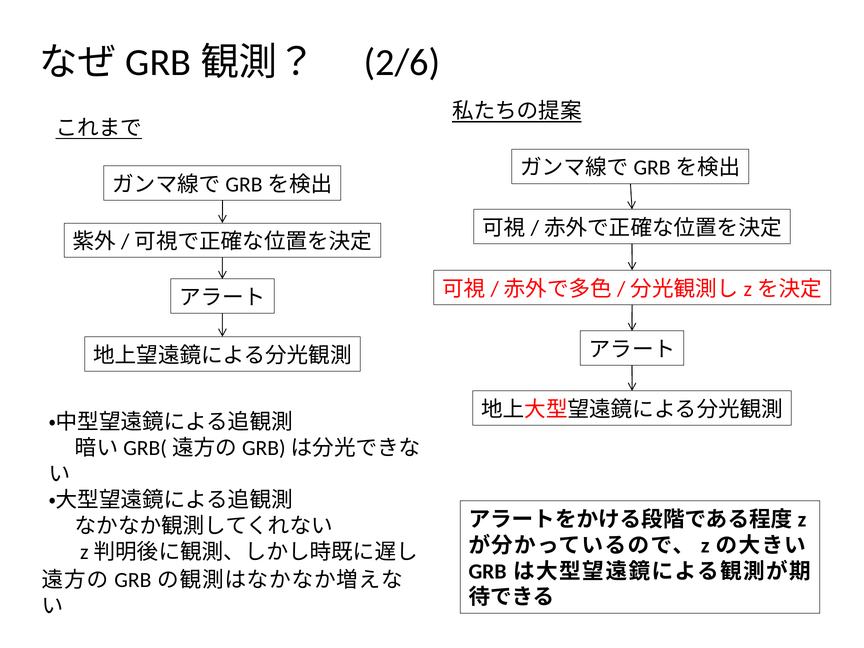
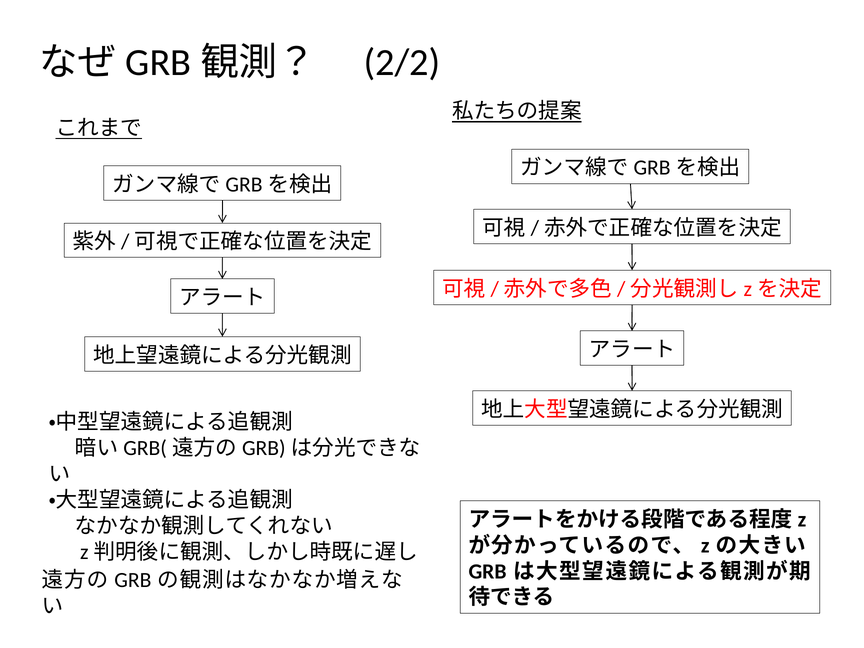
2/6: 2/6 -> 2/2 (402, 63)
